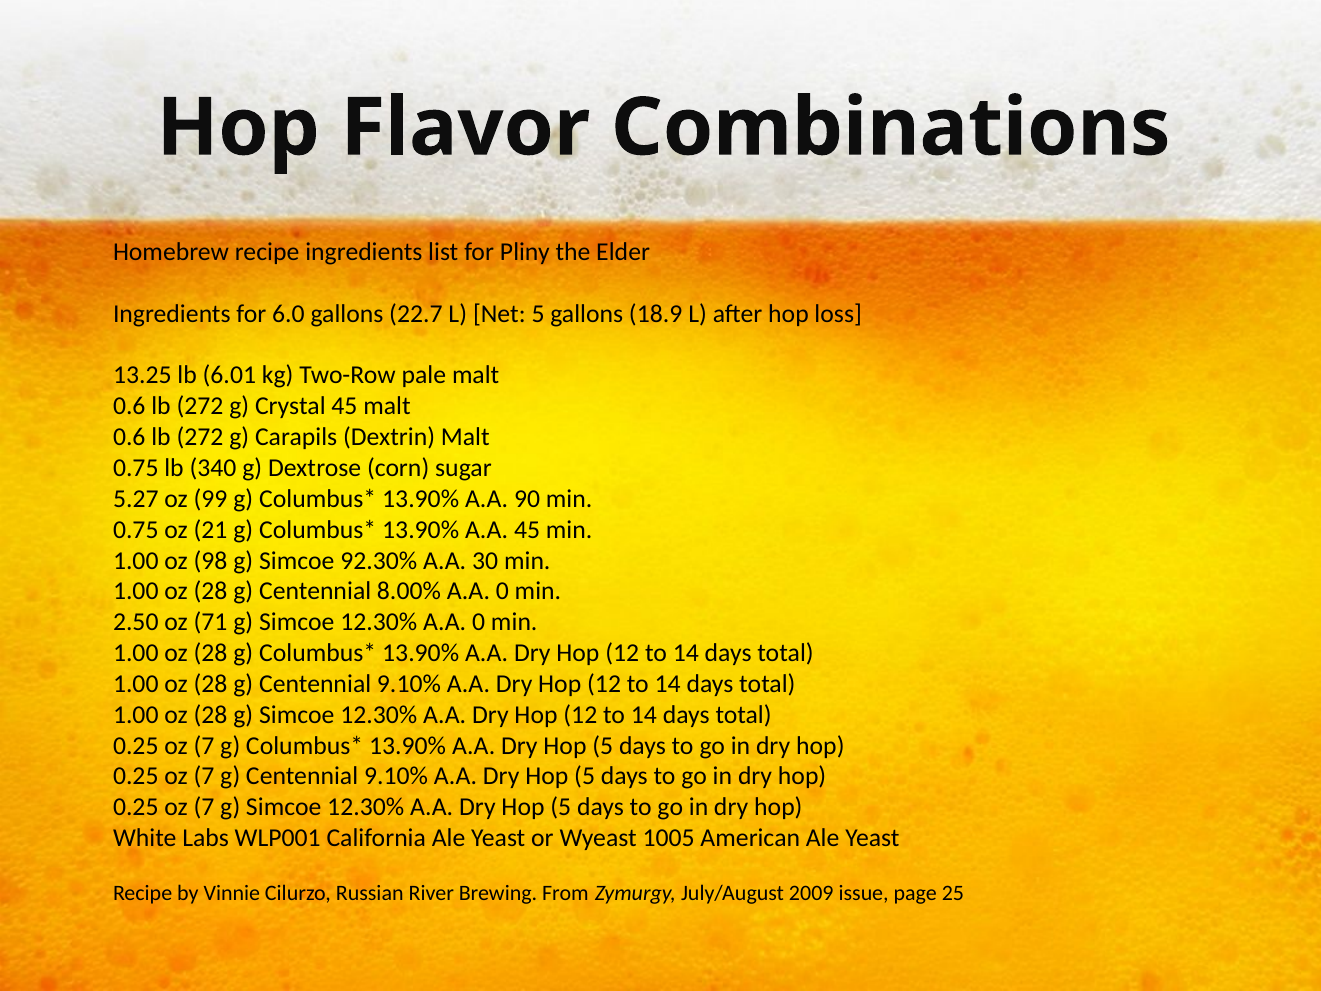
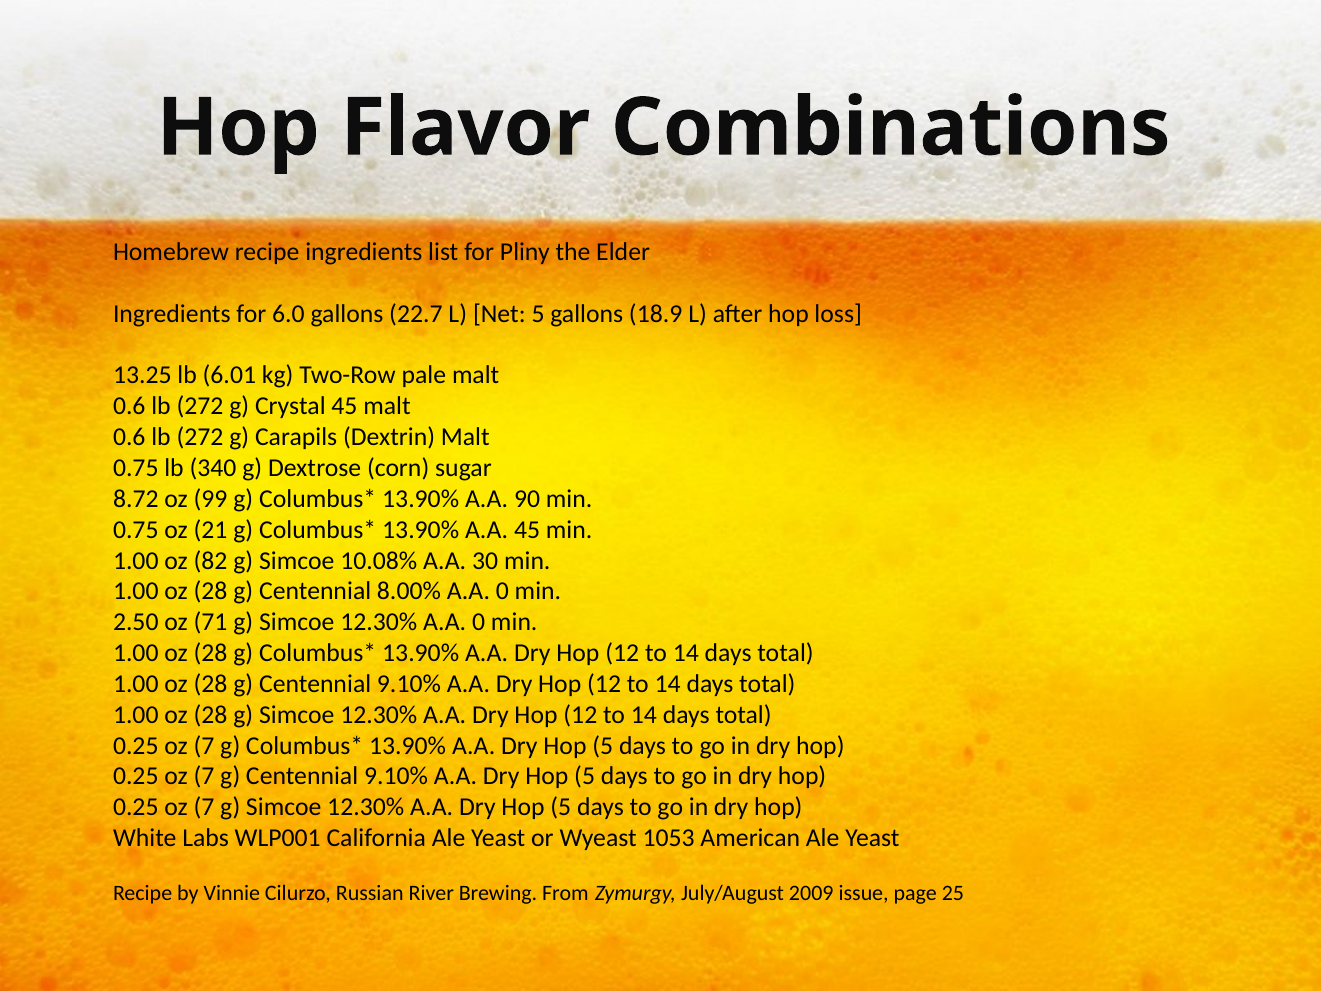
5.27: 5.27 -> 8.72 (136, 499)
98: 98 -> 82 (211, 560)
92.30%: 92.30% -> 10.08% (379, 560)
1005: 1005 -> 1053 (669, 838)
